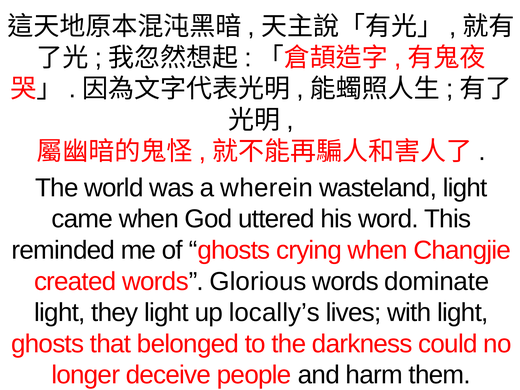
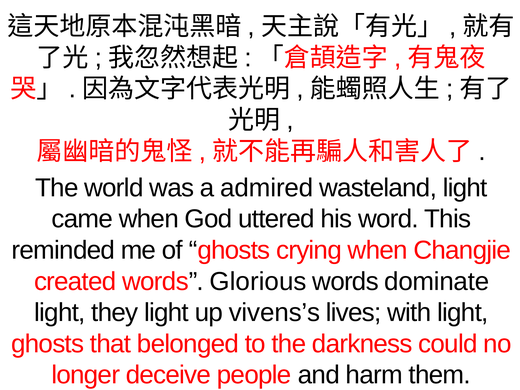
wherein: wherein -> admired (267, 188)
locally’s: locally’s -> vivens’s (274, 313)
